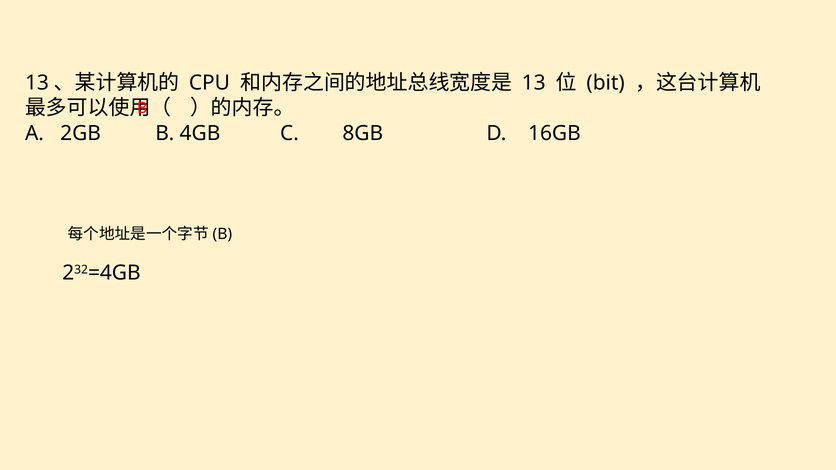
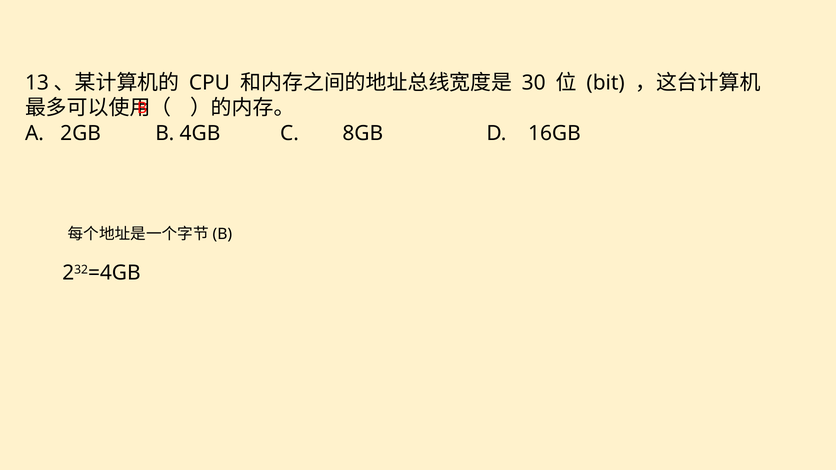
13: 13 -> 30 (534, 83)
